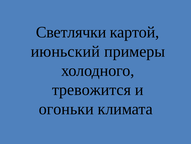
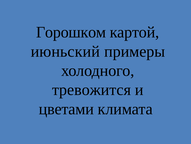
Светлячки: Светлячки -> Горошком (71, 32)
огоньки: огоньки -> цветами (66, 108)
